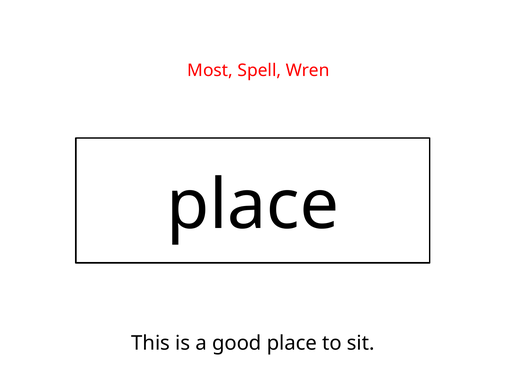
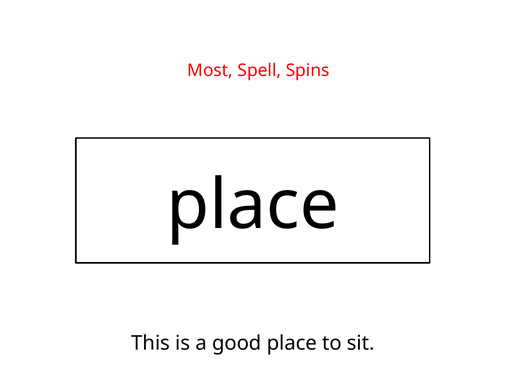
Wren: Wren -> Spins (308, 71)
